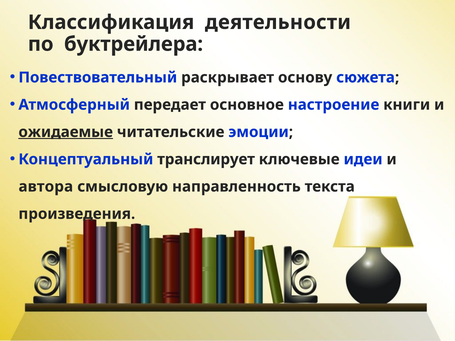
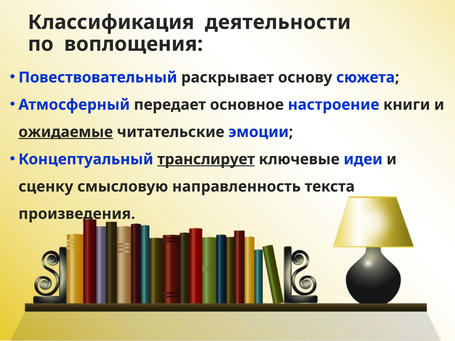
буктрейлера: буктрейлера -> воплощения (133, 44)
транслирует underline: none -> present (206, 159)
автора: автора -> сценку (46, 187)
